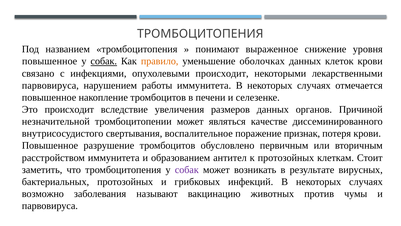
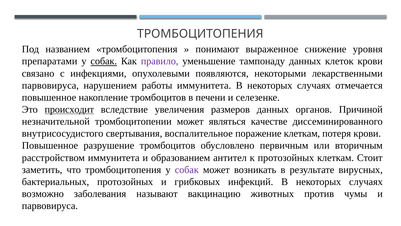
повышенное: повышенное -> препаратами (50, 61)
правило colour: orange -> purple (160, 61)
оболочках: оболочках -> тампонаду (262, 61)
опухолевыми происходит: происходит -> появляются (222, 73)
происходит underline: none -> present (69, 109)
поражение признак: признак -> клеткам (302, 133)
